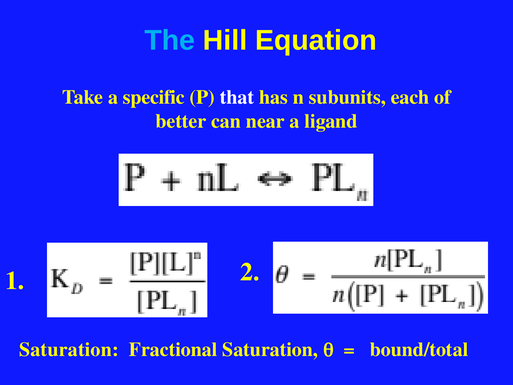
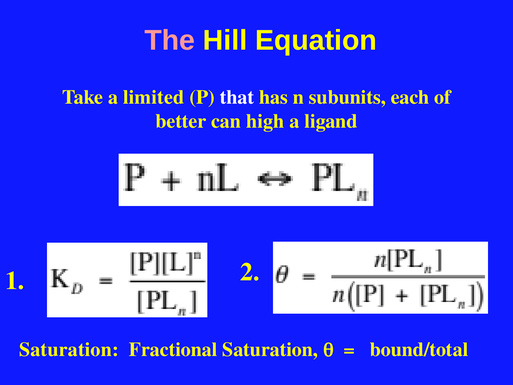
The colour: light blue -> pink (170, 40)
specific: specific -> limited (154, 97)
near: near -> high (265, 121)
